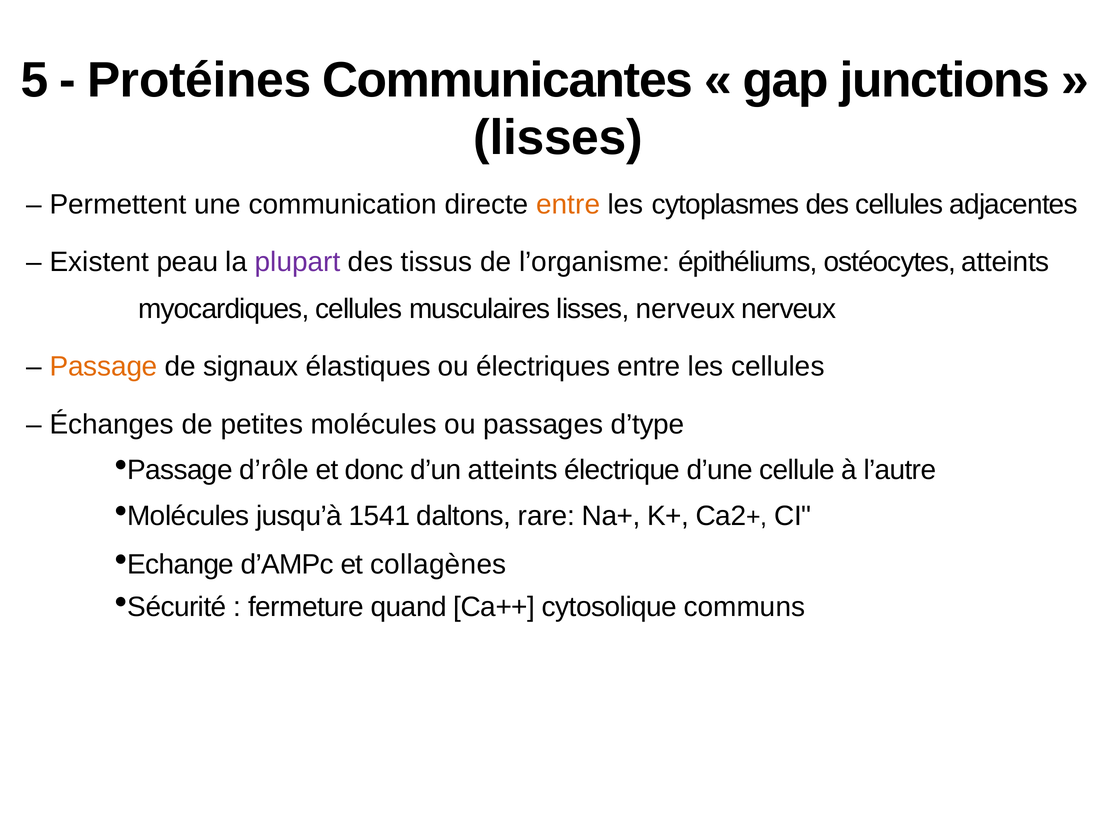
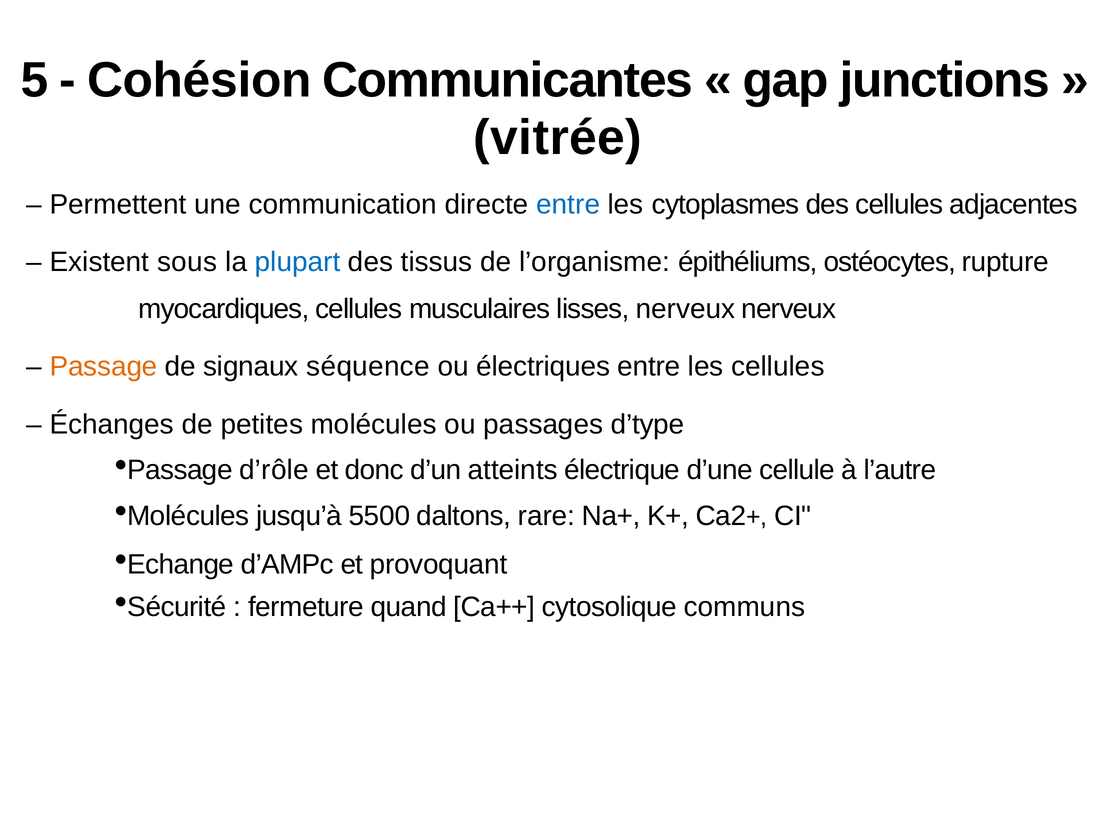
Protéines: Protéines -> Cohésion (199, 80)
lisses: lisses -> vitrée (558, 138)
entre colour: orange -> blue (568, 204)
peau: peau -> sous (187, 262)
plupart colour: purple -> blue (298, 262)
ostéocytes atteints: atteints -> rupture (1005, 262)
élastiques: élastiques -> séquence (368, 367)
1541: 1541 -> 5500 (379, 516)
collagènes: collagènes -> provoquant (439, 565)
